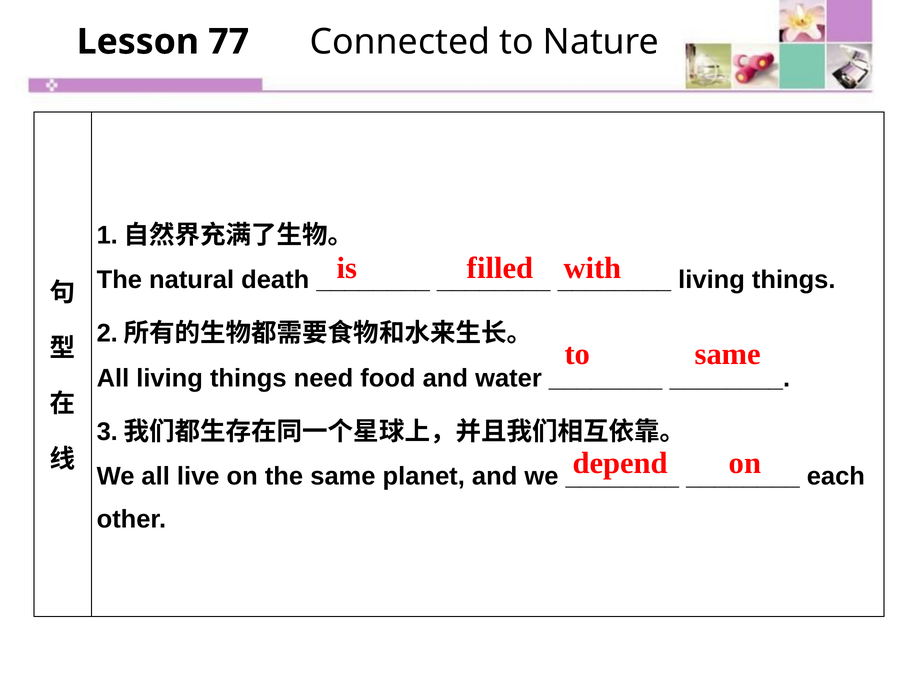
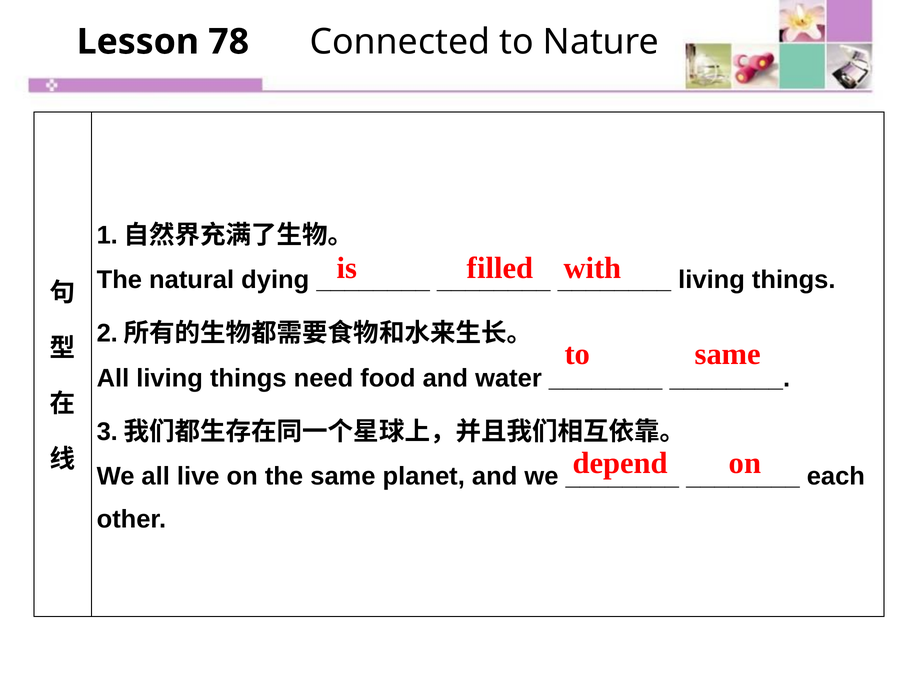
77: 77 -> 78 (229, 42)
death: death -> dying (275, 280)
